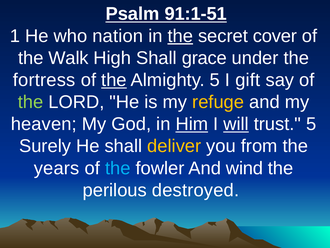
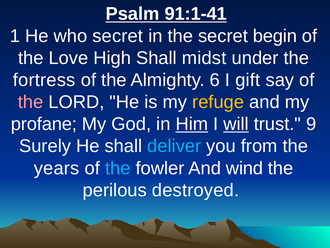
91:1-51: 91:1-51 -> 91:1-41 (196, 14)
who nation: nation -> secret (118, 36)
the underline: present -> none (180, 36)
cover: cover -> begin (275, 36)
Walk: Walk -> Love (68, 58)
grace: grace -> midst (204, 58)
the underline: present -> none (114, 80)
Almighty 5: 5 -> 6 (215, 80)
the colour: light green -> pink (31, 102)
heaven: heaven -> profane (44, 124)
trust 5: 5 -> 9 (311, 124)
deliver colour: yellow -> light blue (174, 146)
